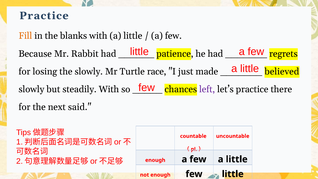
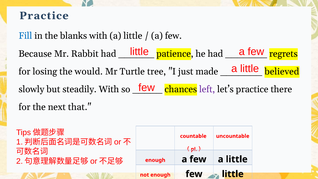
Fill colour: orange -> blue (25, 36)
the slowly: slowly -> would (89, 71)
race: race -> tree (157, 71)
said: said -> that (80, 107)
